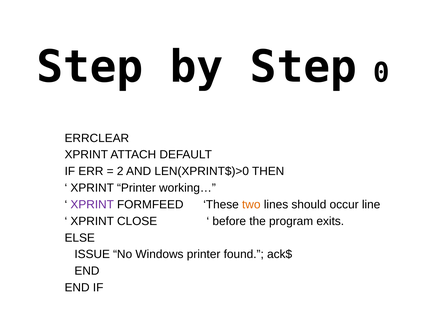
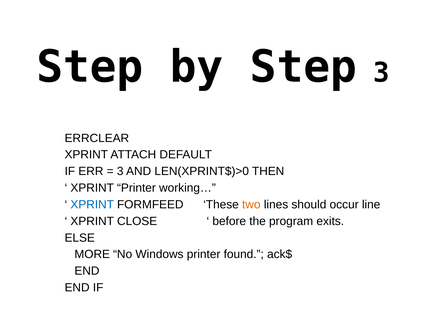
Step 0: 0 -> 3 (381, 73)
2: 2 -> 3 (120, 171)
XPRINT colour: purple -> blue (92, 204)
ISSUE: ISSUE -> MORE (92, 254)
